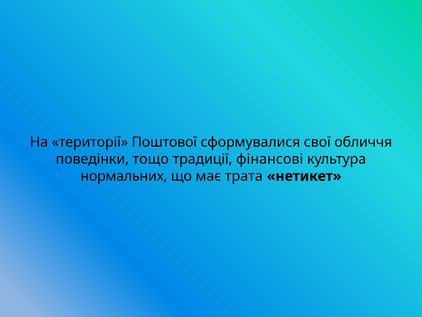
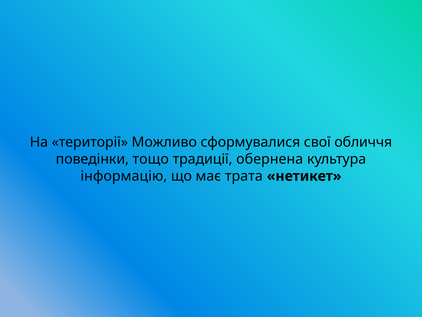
Поштової: Поштової -> Можливо (164, 142)
фінансові: фінансові -> обернена (270, 159)
нормальних: нормальних -> інформацію (124, 176)
